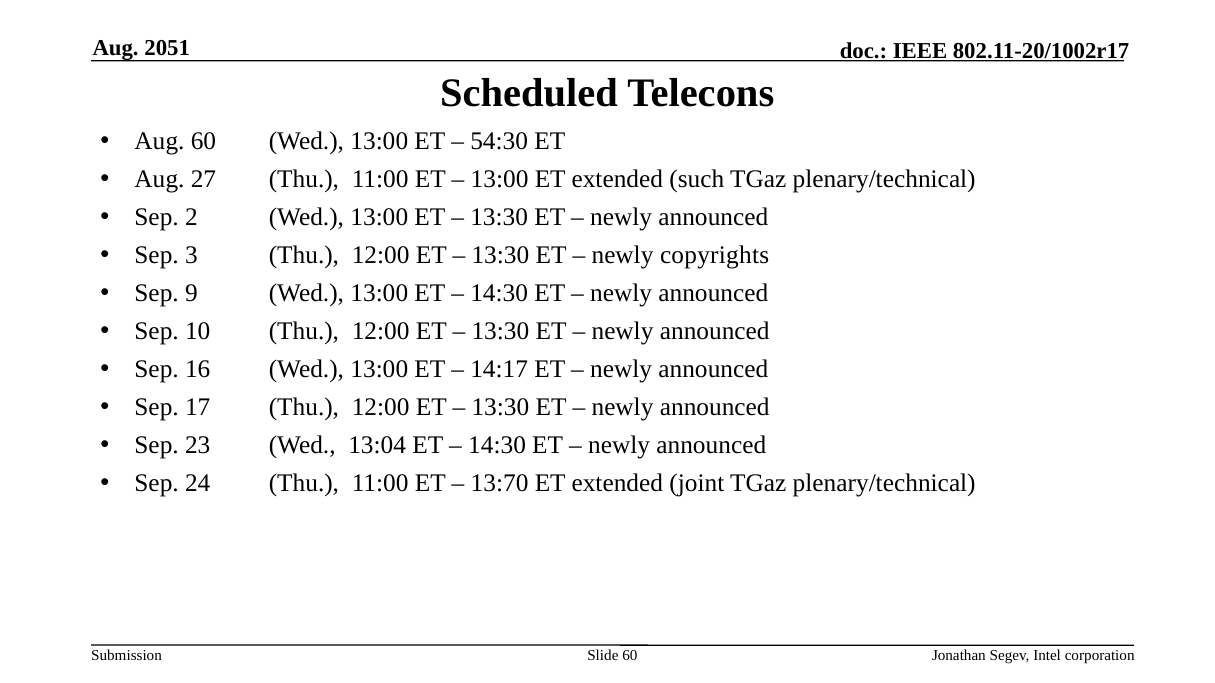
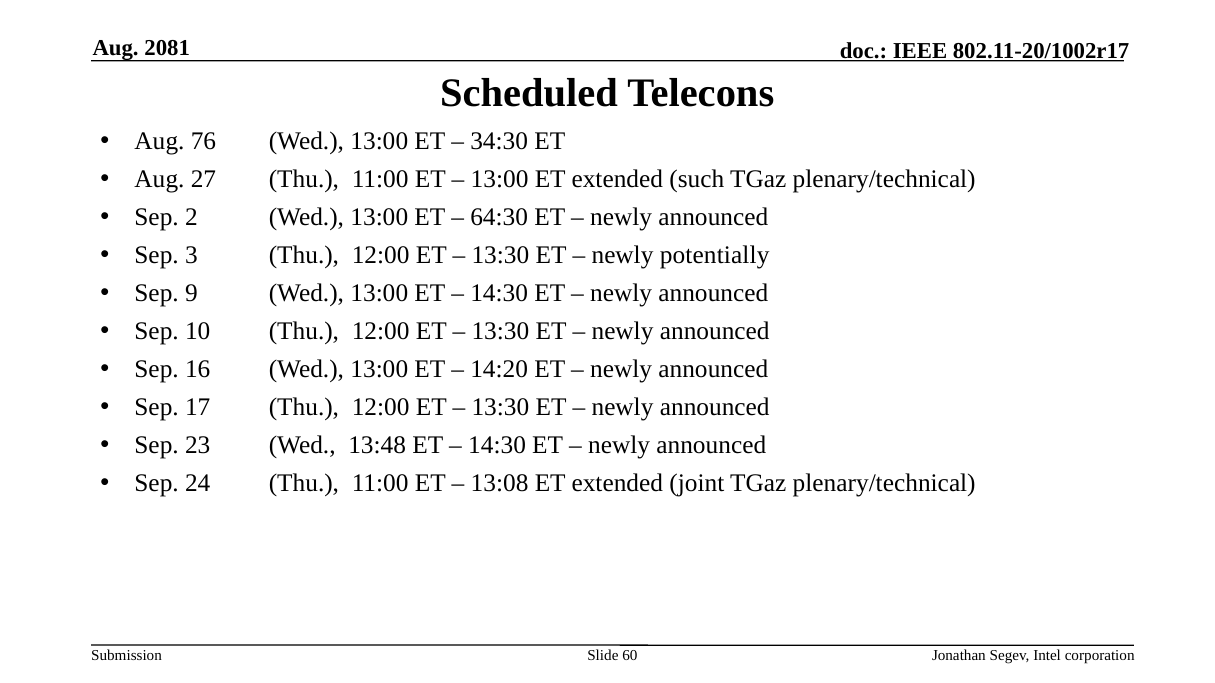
2051: 2051 -> 2081 (167, 48)
Aug 60: 60 -> 76 (203, 142)
54:30: 54:30 -> 34:30 (499, 142)
13:30: 13:30 -> 64:30 (499, 218)
copyrights: copyrights -> potentially (715, 256)
14:17: 14:17 -> 14:20 (499, 370)
13:04: 13:04 -> 13:48 (377, 446)
13:70: 13:70 -> 13:08 (500, 483)
